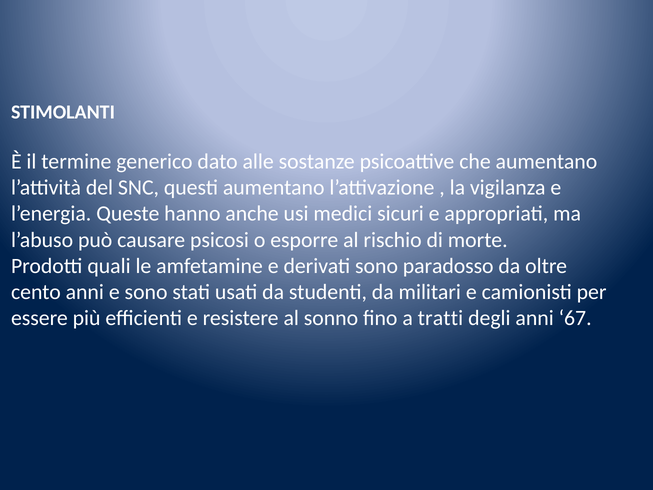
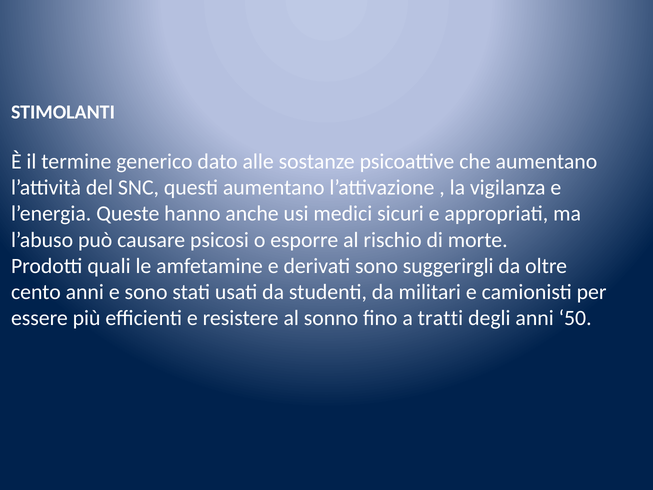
paradosso: paradosso -> suggerirgli (448, 266)
67: 67 -> 50 (575, 318)
